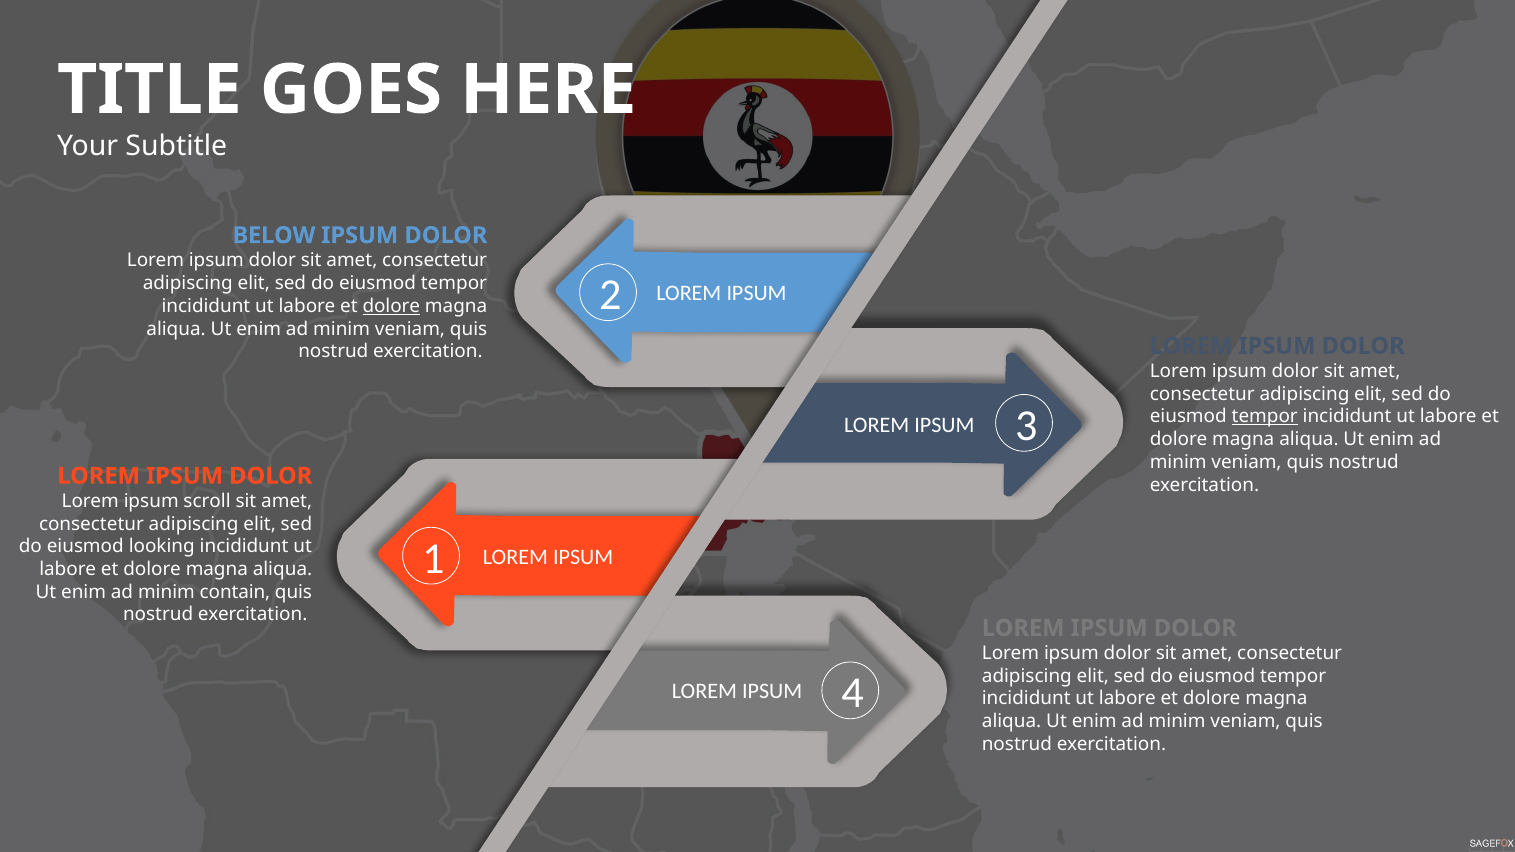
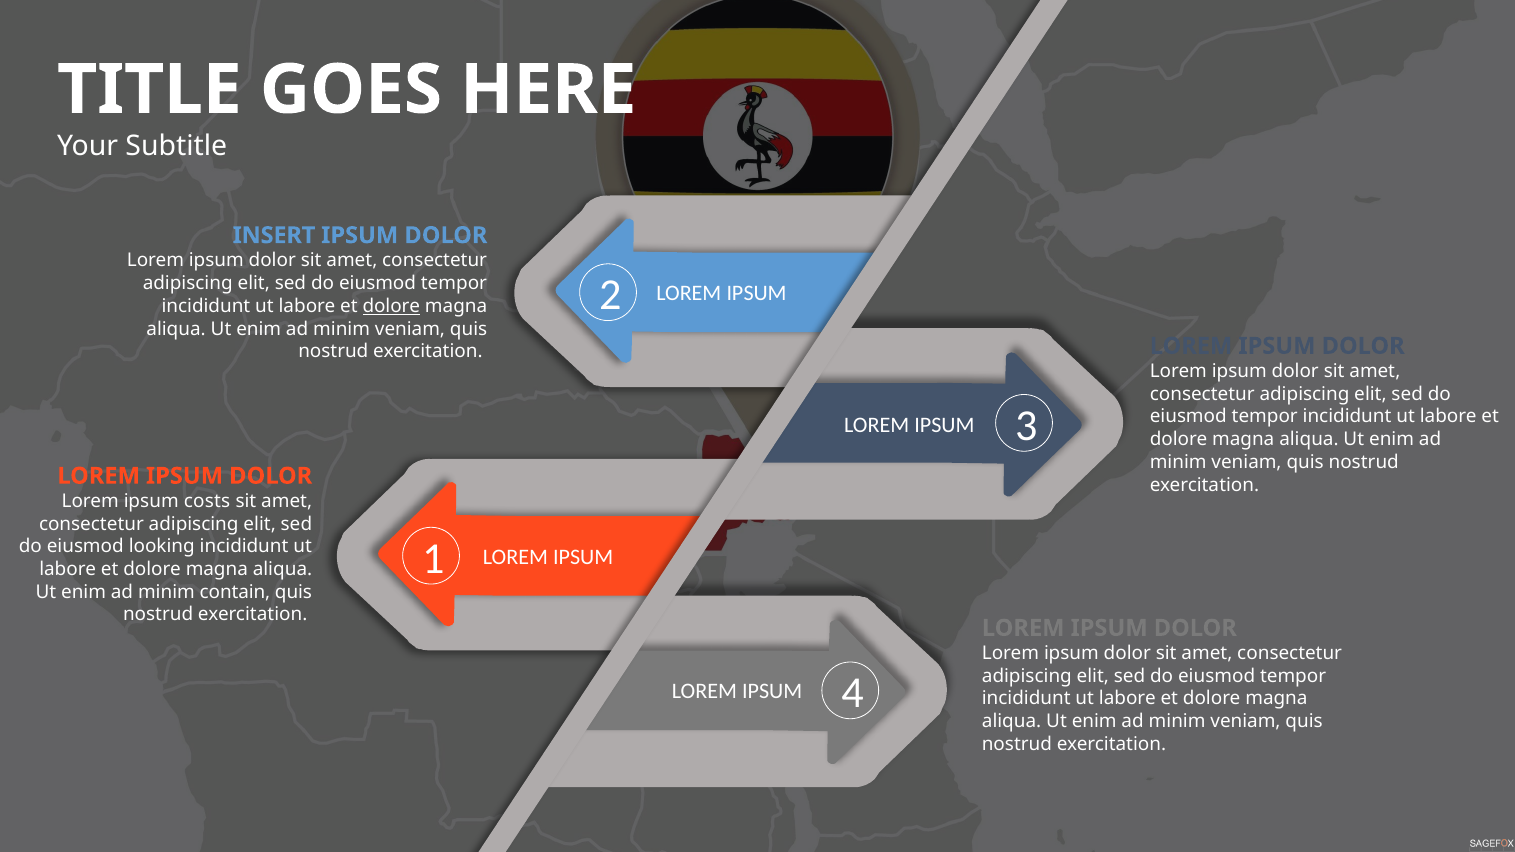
BELOW: BELOW -> INSERT (274, 235)
tempor underline: present -> none (1265, 417)
scroll: scroll -> costs (207, 501)
